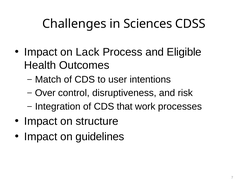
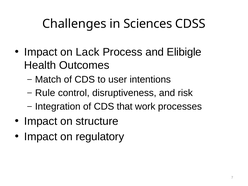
Eligible: Eligible -> Elibigle (184, 52)
Over: Over -> Rule (45, 93)
guidelines: guidelines -> regulatory (100, 137)
